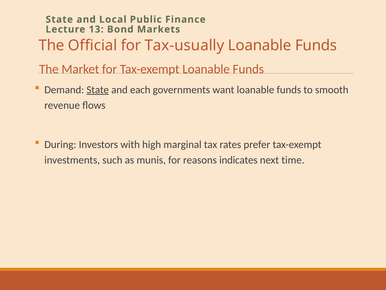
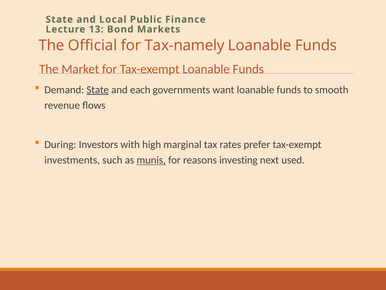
Tax-usually: Tax-usually -> Tax-namely (185, 45)
munis underline: none -> present (151, 160)
indicates: indicates -> investing (238, 160)
time: time -> used (293, 160)
